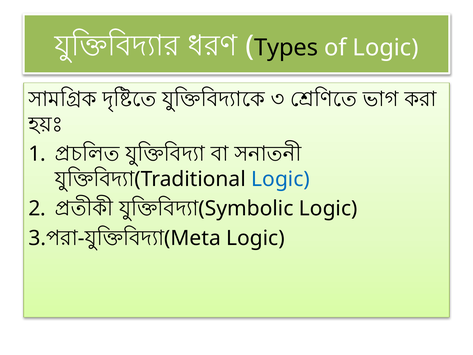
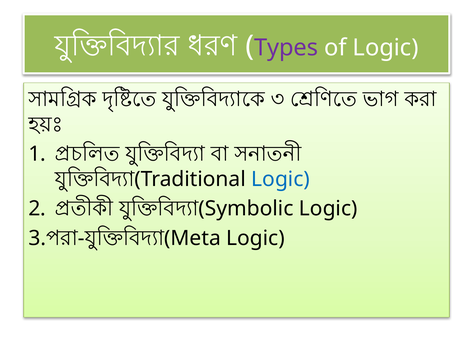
Types colour: black -> purple (286, 48)
